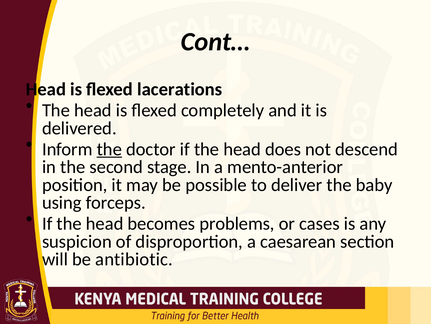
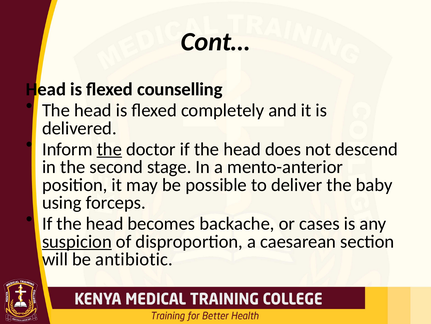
lacerations: lacerations -> counselling (180, 89)
problems: problems -> backache (237, 223)
suspicion underline: none -> present (77, 241)
